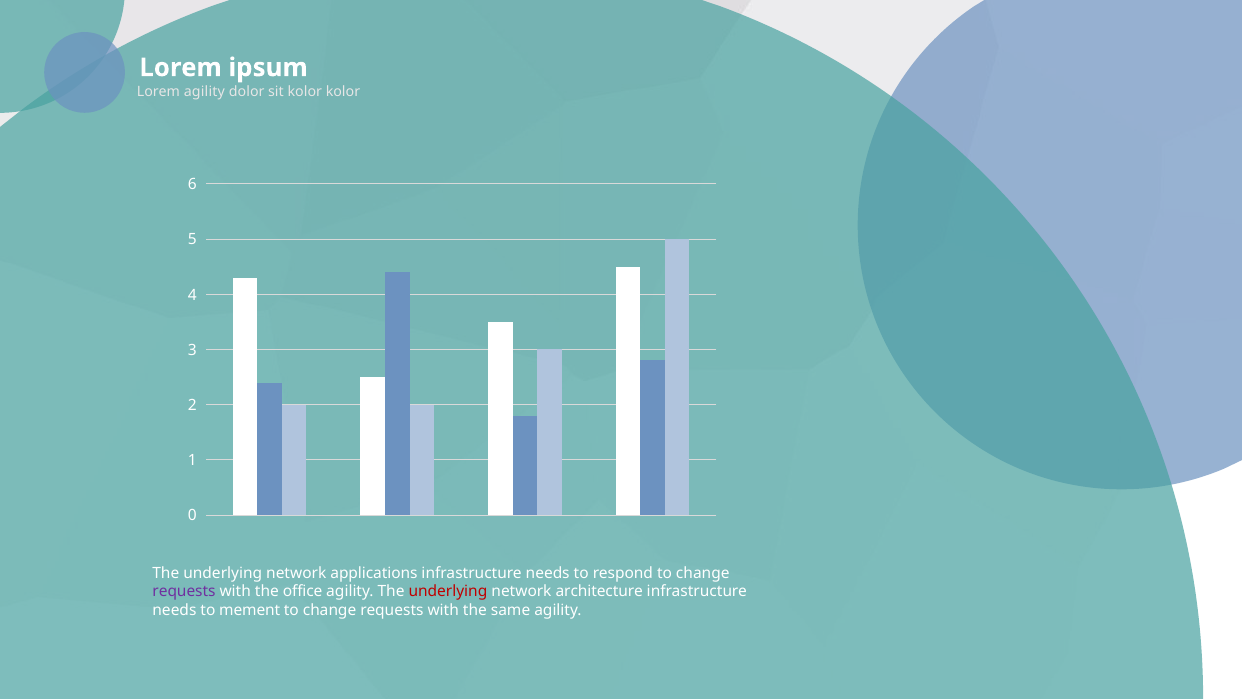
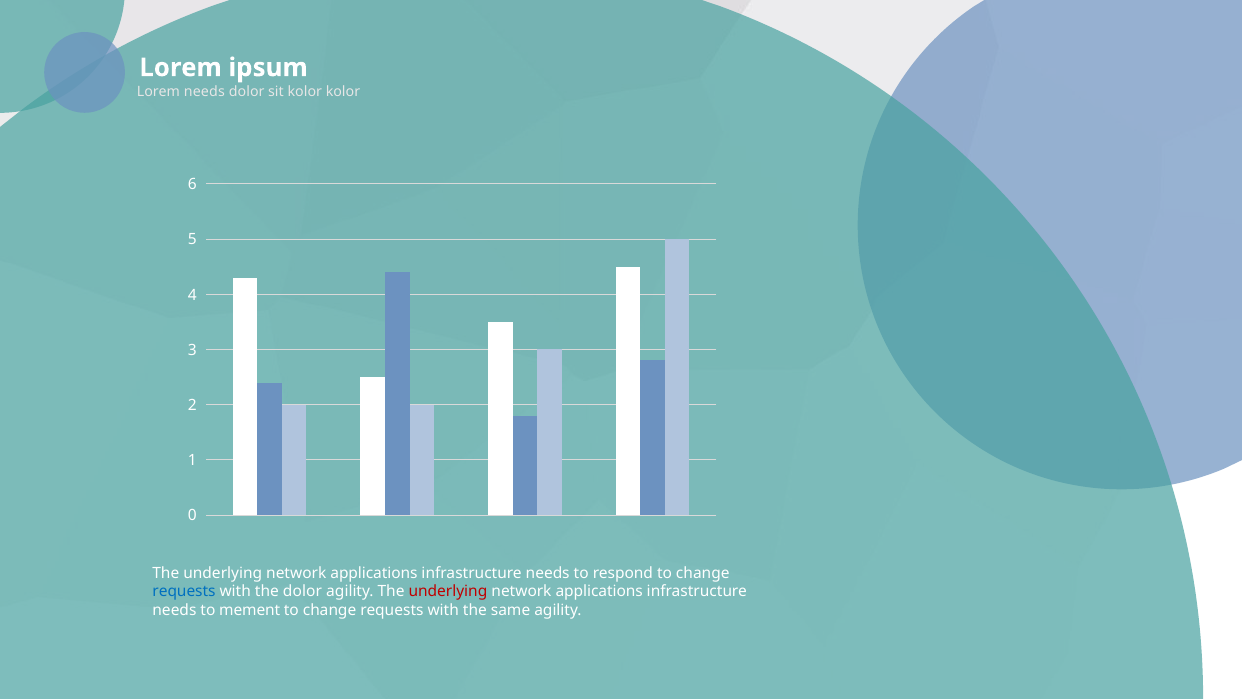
Lorem agility: agility -> needs (204, 92)
requests colour: purple -> blue (184, 591)
the office: office -> dolor (302, 591)
architecture: architecture -> applications (599, 591)
